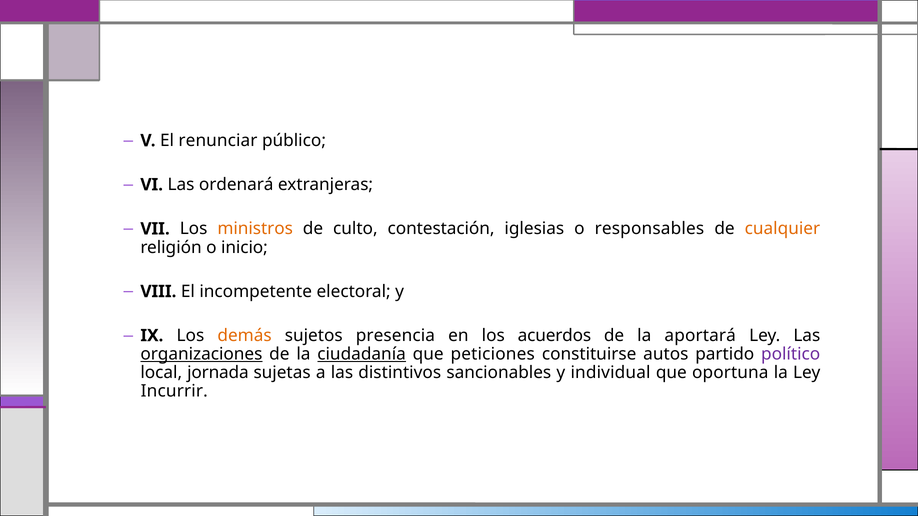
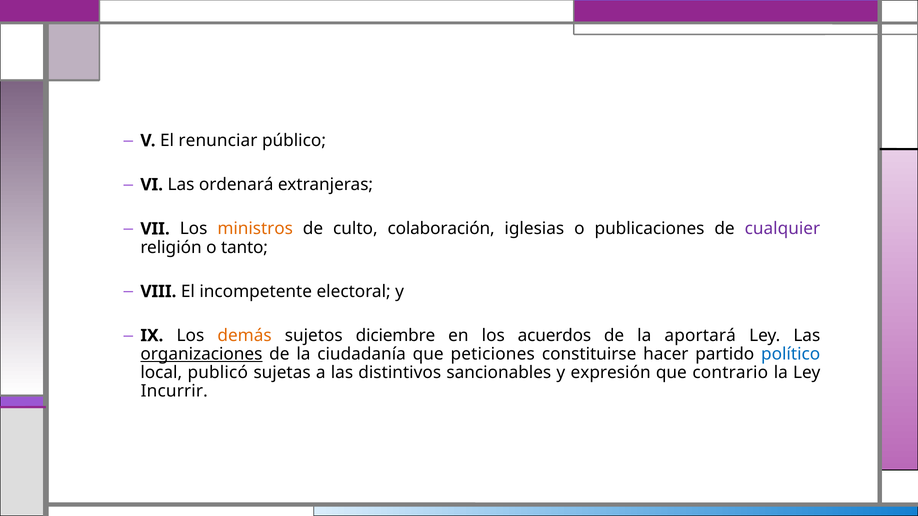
contestación: contestación -> colaboración (441, 229)
responsables: responsables -> publicaciones (650, 229)
cualquier colour: orange -> purple (782, 229)
inicio: inicio -> tanto (244, 248)
presencia: presencia -> diciembre (396, 336)
ciudadanía underline: present -> none (362, 354)
autos: autos -> hacer (666, 354)
político colour: purple -> blue (791, 354)
jornada: jornada -> publicó (218, 373)
individual: individual -> expresión (611, 373)
oportuna: oportuna -> contrario (730, 373)
